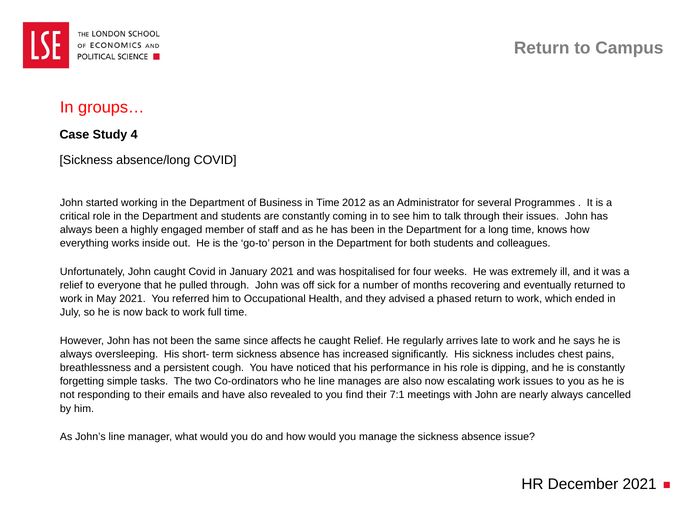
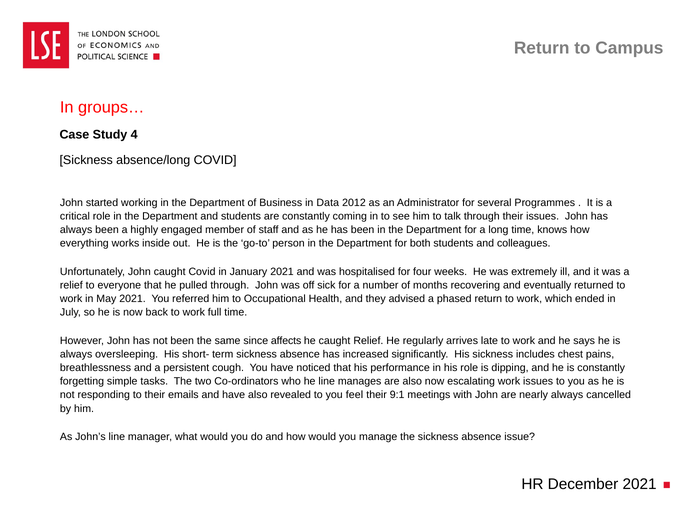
in Time: Time -> Data (328, 203)
find: find -> feel (354, 395)
7:1: 7:1 -> 9:1 (397, 395)
